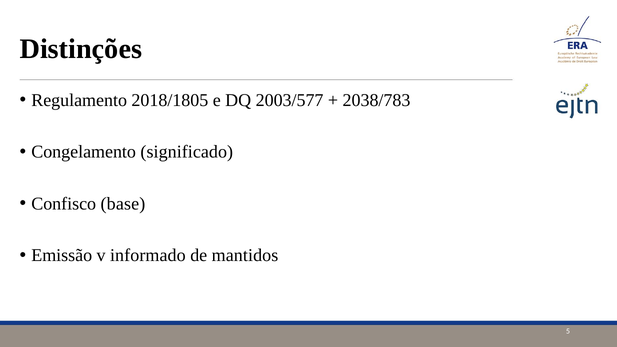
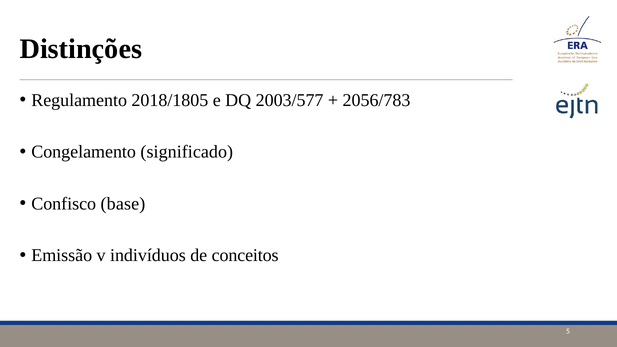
2038/783: 2038/783 -> 2056/783 (376, 100)
informado: informado -> indivíduos (148, 255)
mantidos: mantidos -> conceitos (245, 255)
